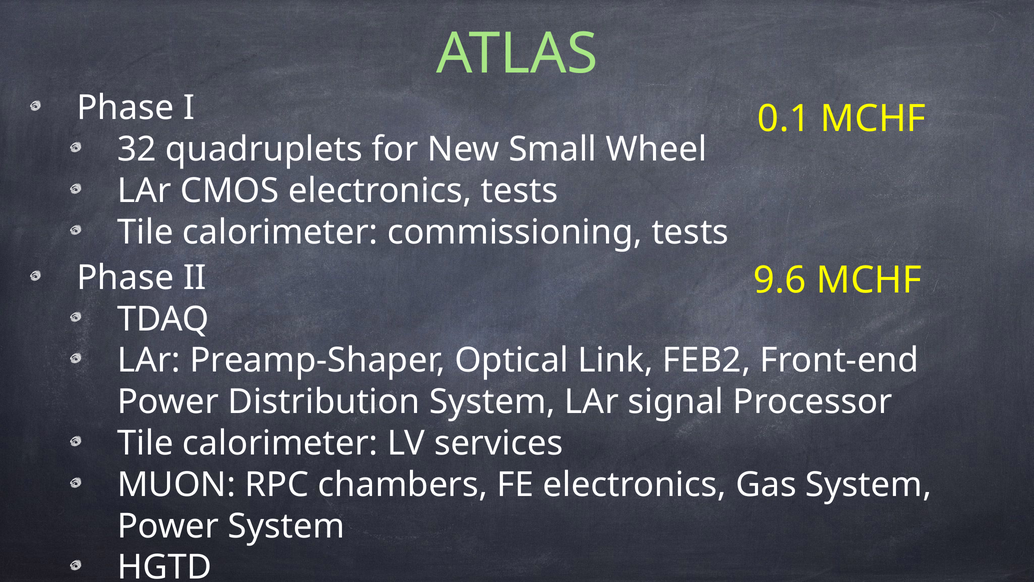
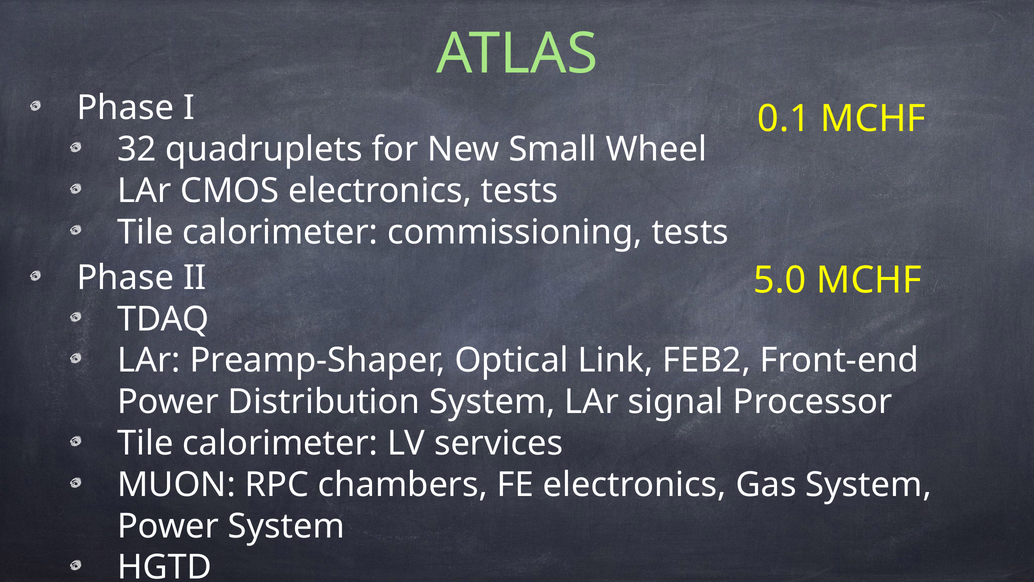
9.6: 9.6 -> 5.0 (780, 280)
